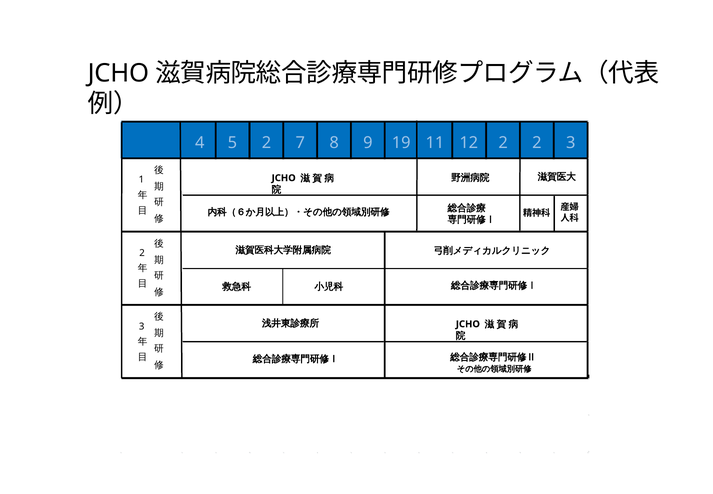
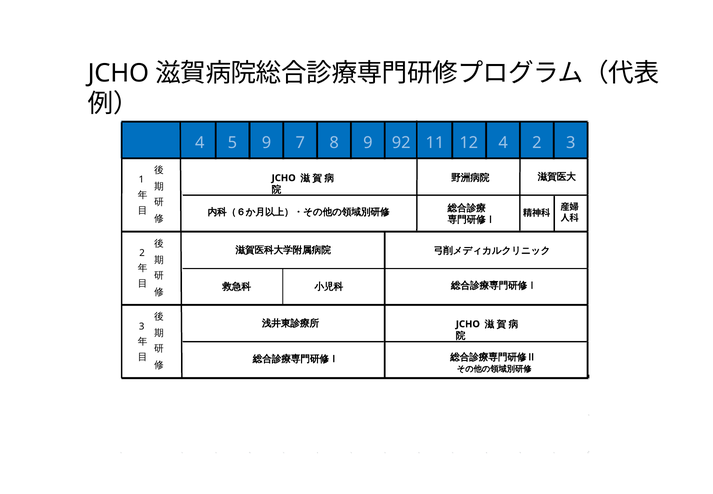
5 2: 2 -> 9 (266, 143)
19: 19 -> 92 (401, 143)
12 2: 2 -> 4 (503, 143)
